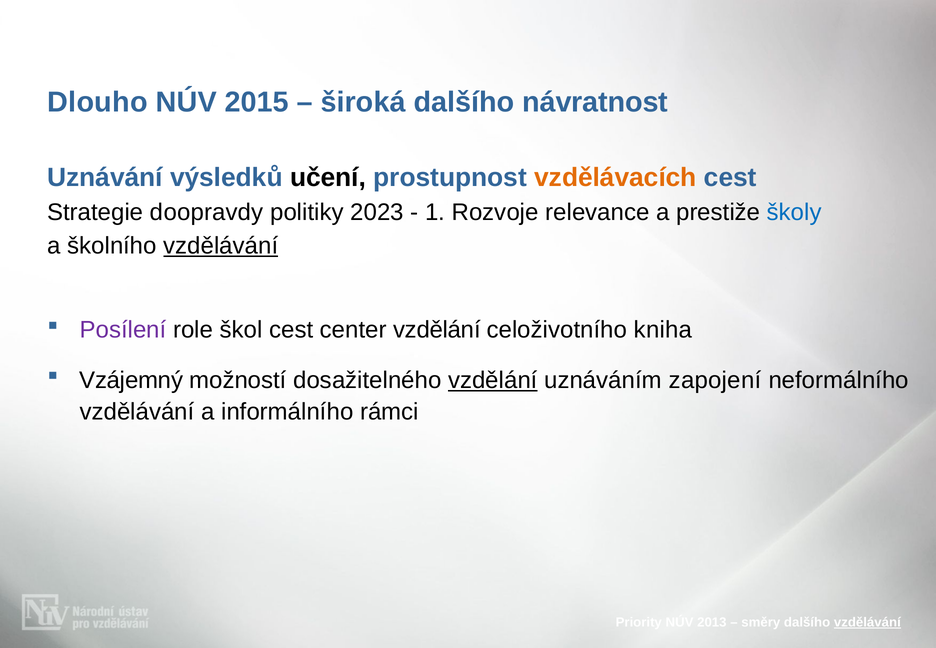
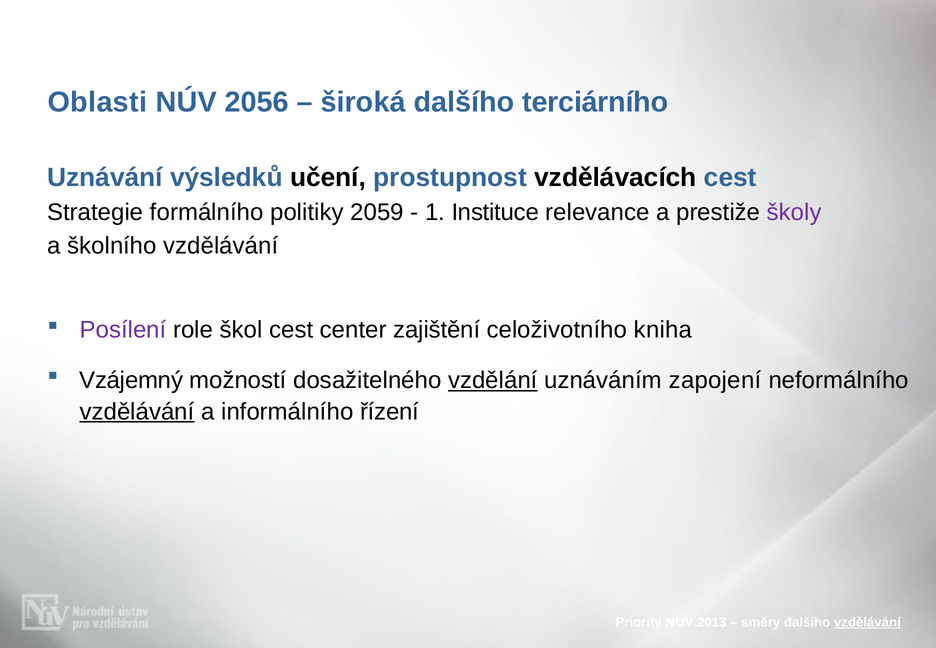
Dlouho: Dlouho -> Oblasti (97, 102)
2015: 2015 -> 2056 (257, 102)
návratnost: návratnost -> terciárního (595, 102)
vzdělávacích colour: orange -> black (615, 177)
doopravdy: doopravdy -> formálního (207, 212)
2023: 2023 -> 2059 (377, 212)
Rozvoje: Rozvoje -> Instituce (495, 212)
školy colour: blue -> purple (794, 212)
vzdělávání underline: present -> none (221, 246)
center vzdělání: vzdělání -> zajištění (437, 330)
vzdělávání underline: none -> present (137, 412)
rámci: rámci -> řízení (390, 412)
